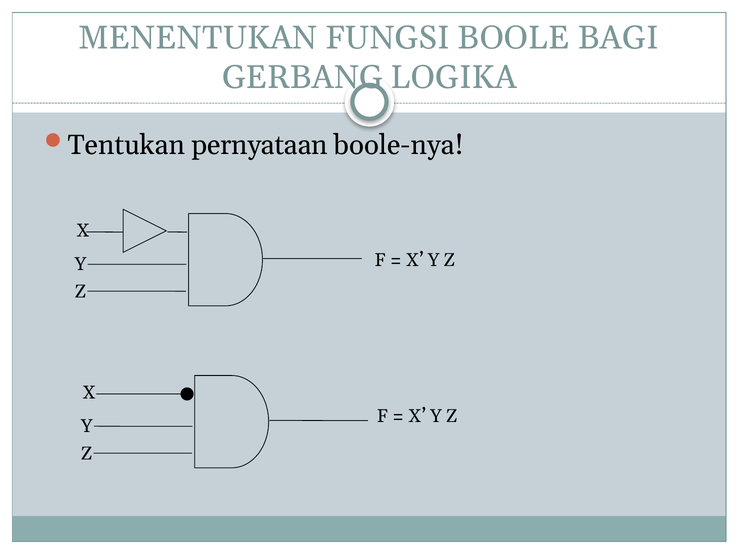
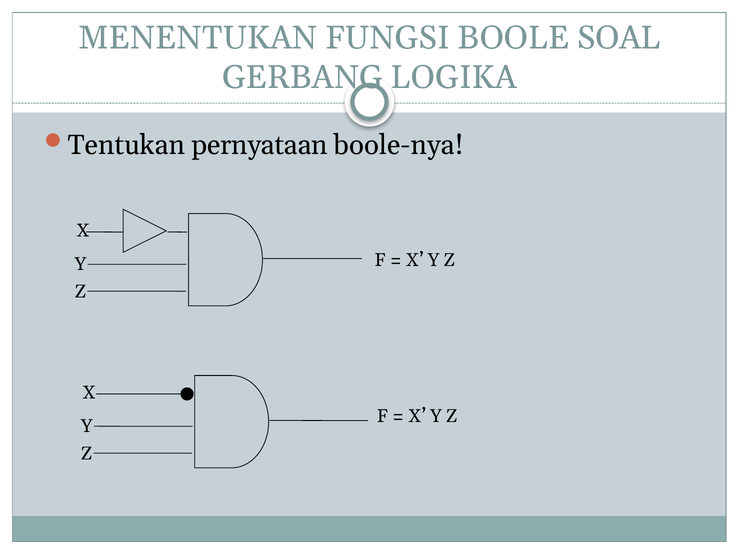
BAGI: BAGI -> SOAL (619, 38)
